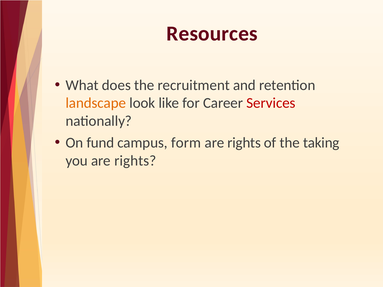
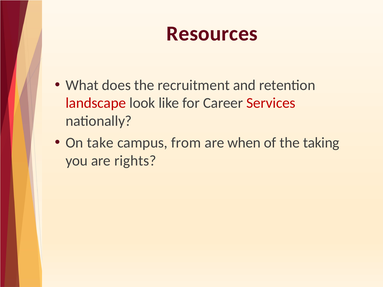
landscape colour: orange -> red (96, 103)
fund: fund -> take (100, 143)
form: form -> from (186, 143)
rights: rights -> when (244, 143)
